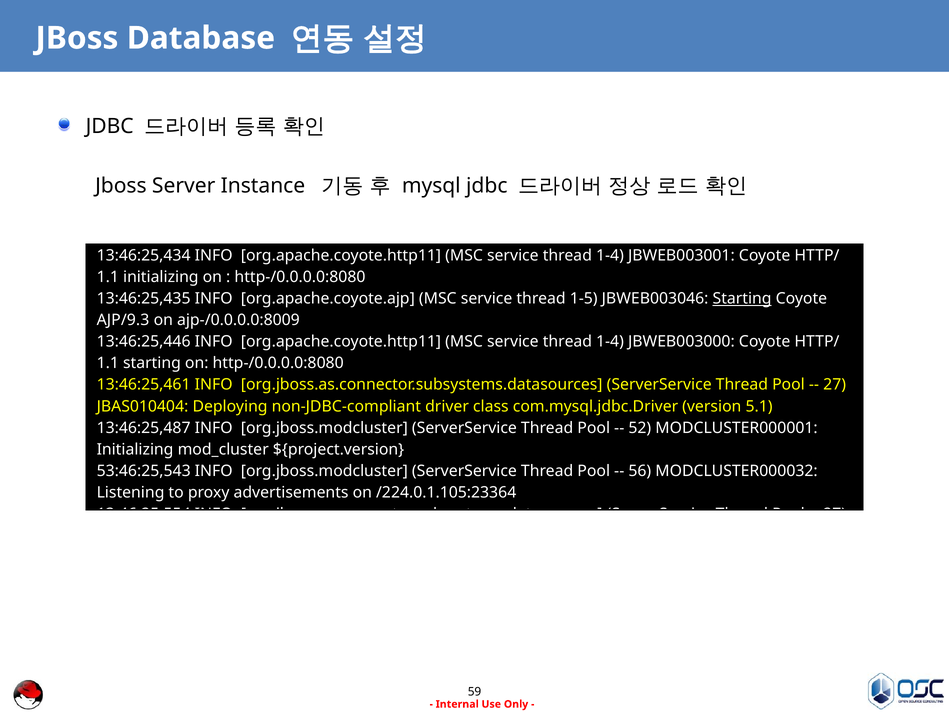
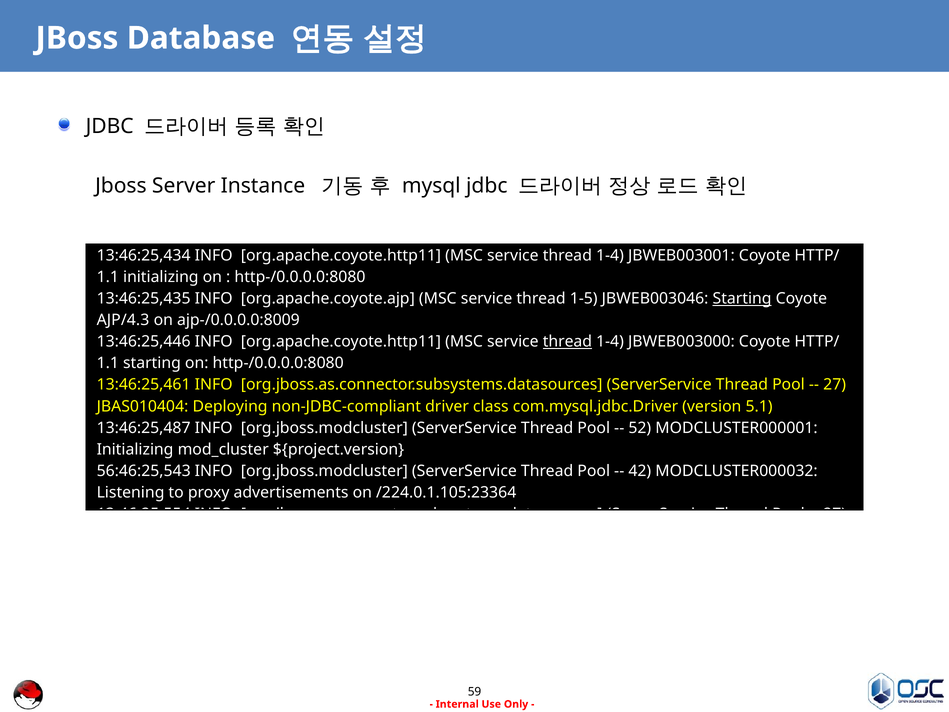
AJP/9.3: AJP/9.3 -> AJP/4.3 (123, 320)
thread underline: none -> present (567, 342)
53:46:25,543: 53:46:25,543 -> 56:46:25,543 (144, 471)
56: 56 -> 42 (640, 471)
